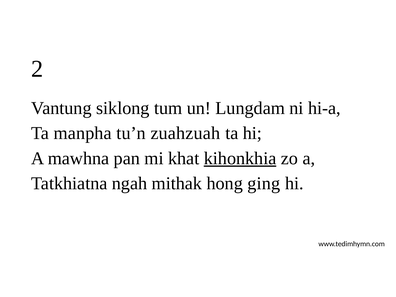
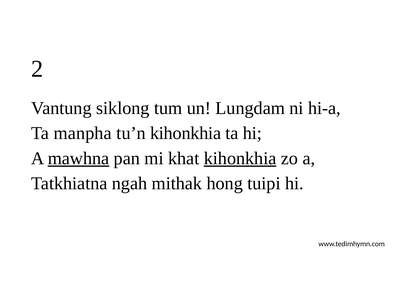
tu’n zuahzuah: zuahzuah -> kihonkhia (186, 133)
mawhna underline: none -> present (79, 158)
ging: ging -> tuipi (264, 183)
